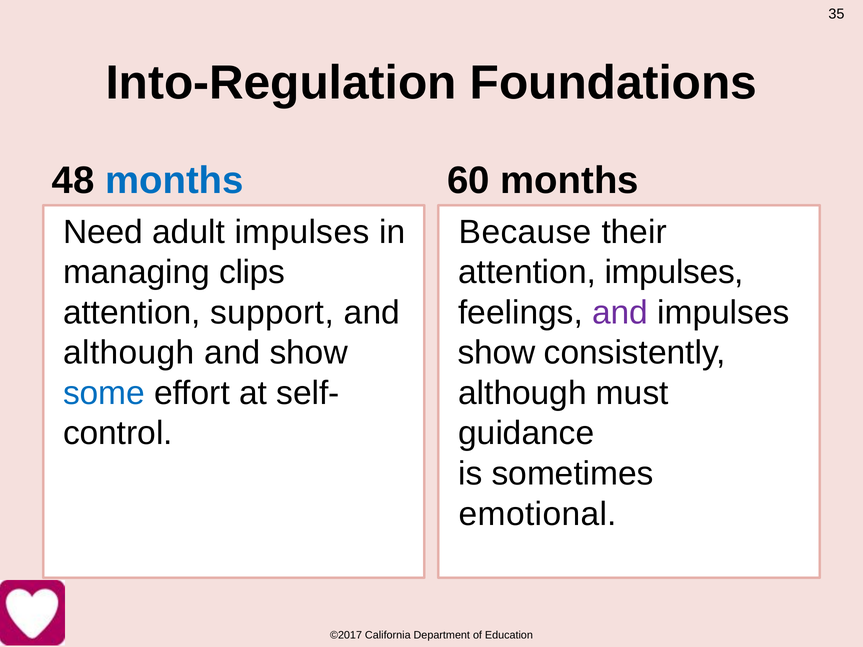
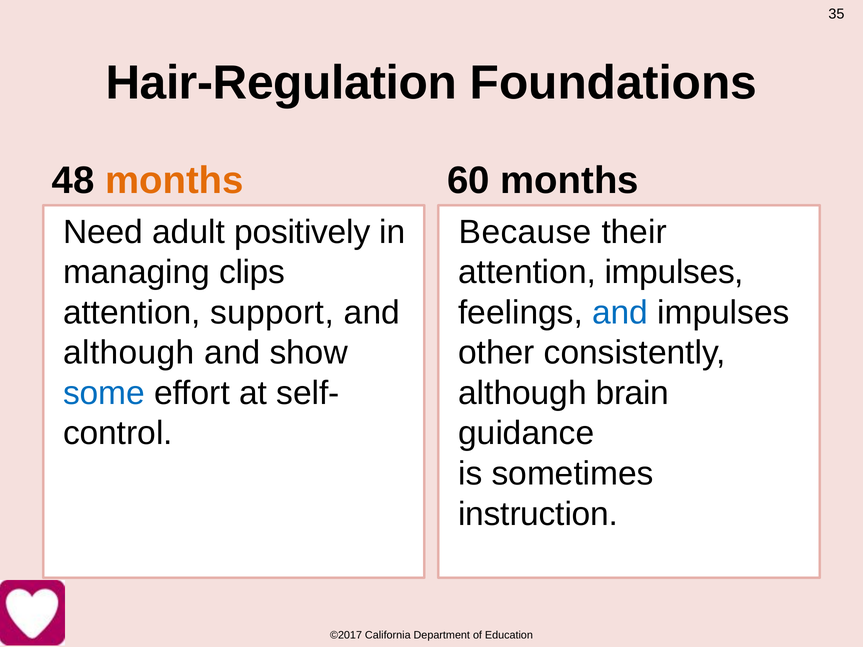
Into-Regulation: Into-Regulation -> Hair-Regulation (281, 83)
months colour: blue -> orange (174, 181)
adult impulses: impulses -> positively (302, 232)
and colour: purple -> blue (620, 313)
show: show -> other (496, 353)
must: must -> brain (632, 393)
emotional: emotional -> instruction (538, 514)
